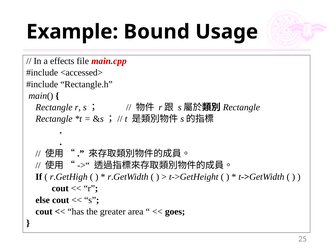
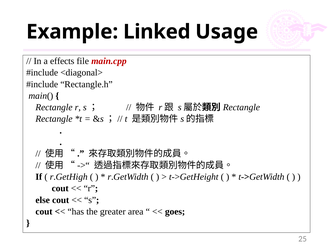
Bound: Bound -> Linked (157, 32)
<accessed>: <accessed> -> <diagonal> (82, 73)
